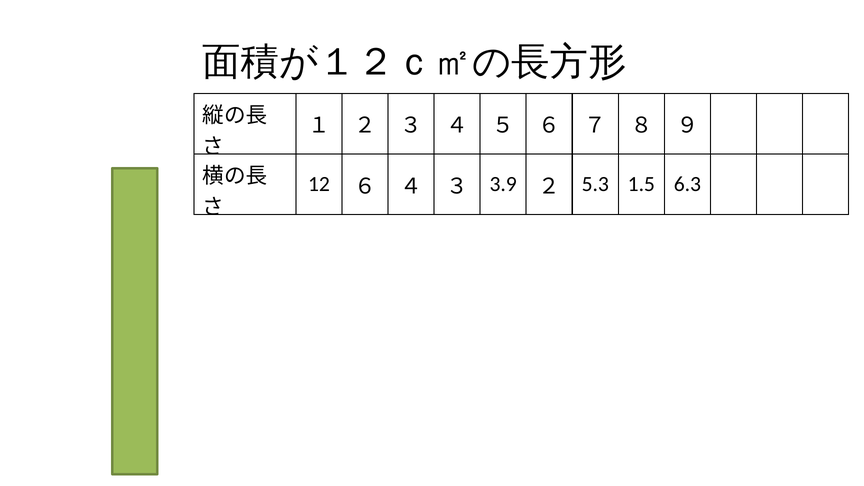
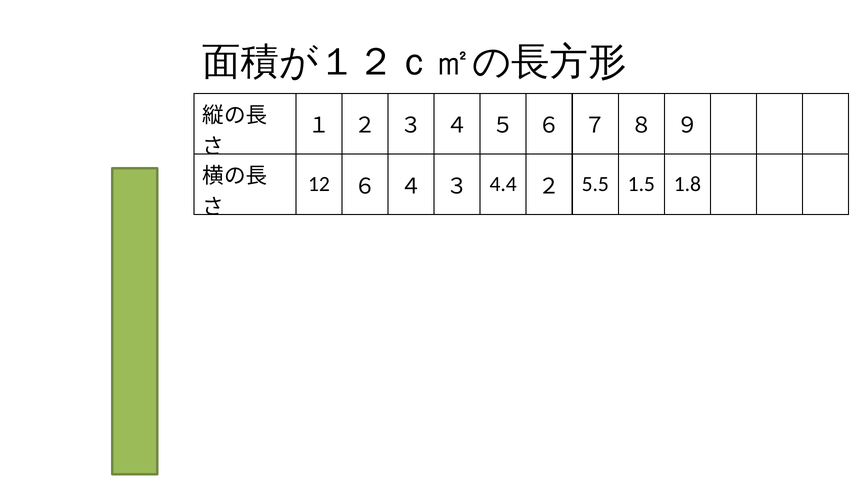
3.9: 3.9 -> 4.4 (503, 184)
5.3: 5.3 -> 5.5 (595, 184)
6.3: 6.3 -> 1.8 (687, 184)
